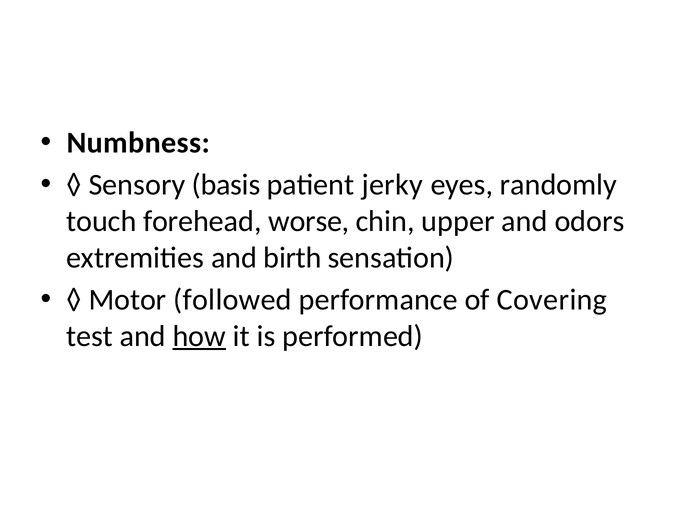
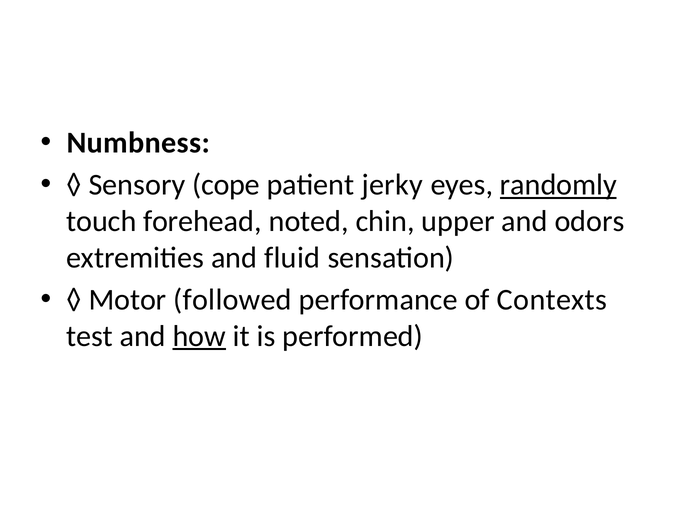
basis: basis -> cope (226, 185)
randomly underline: none -> present (558, 185)
worse: worse -> noted (309, 221)
birth: birth -> fluid (292, 258)
Covering: Covering -> Contexts (552, 300)
